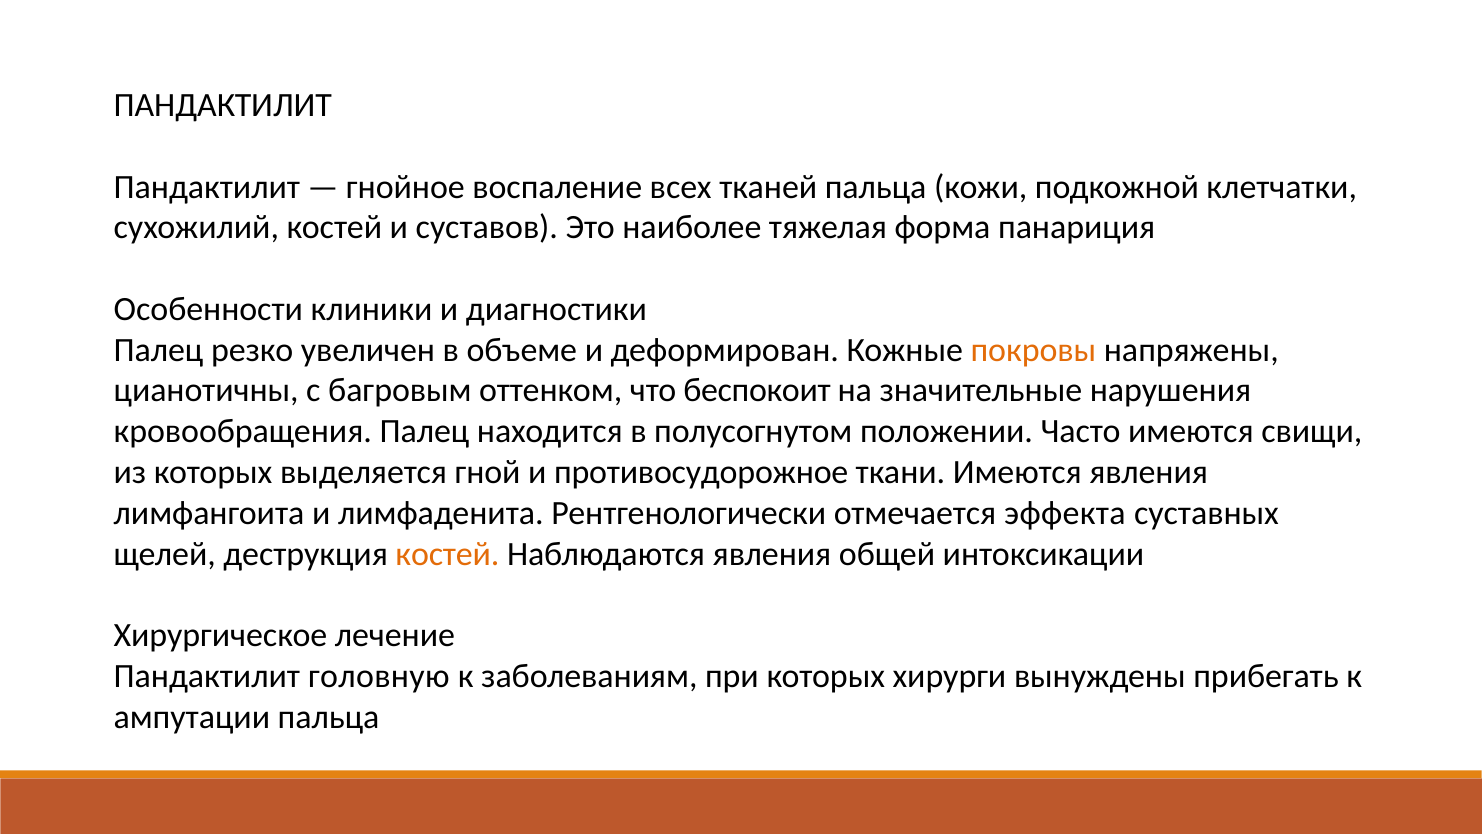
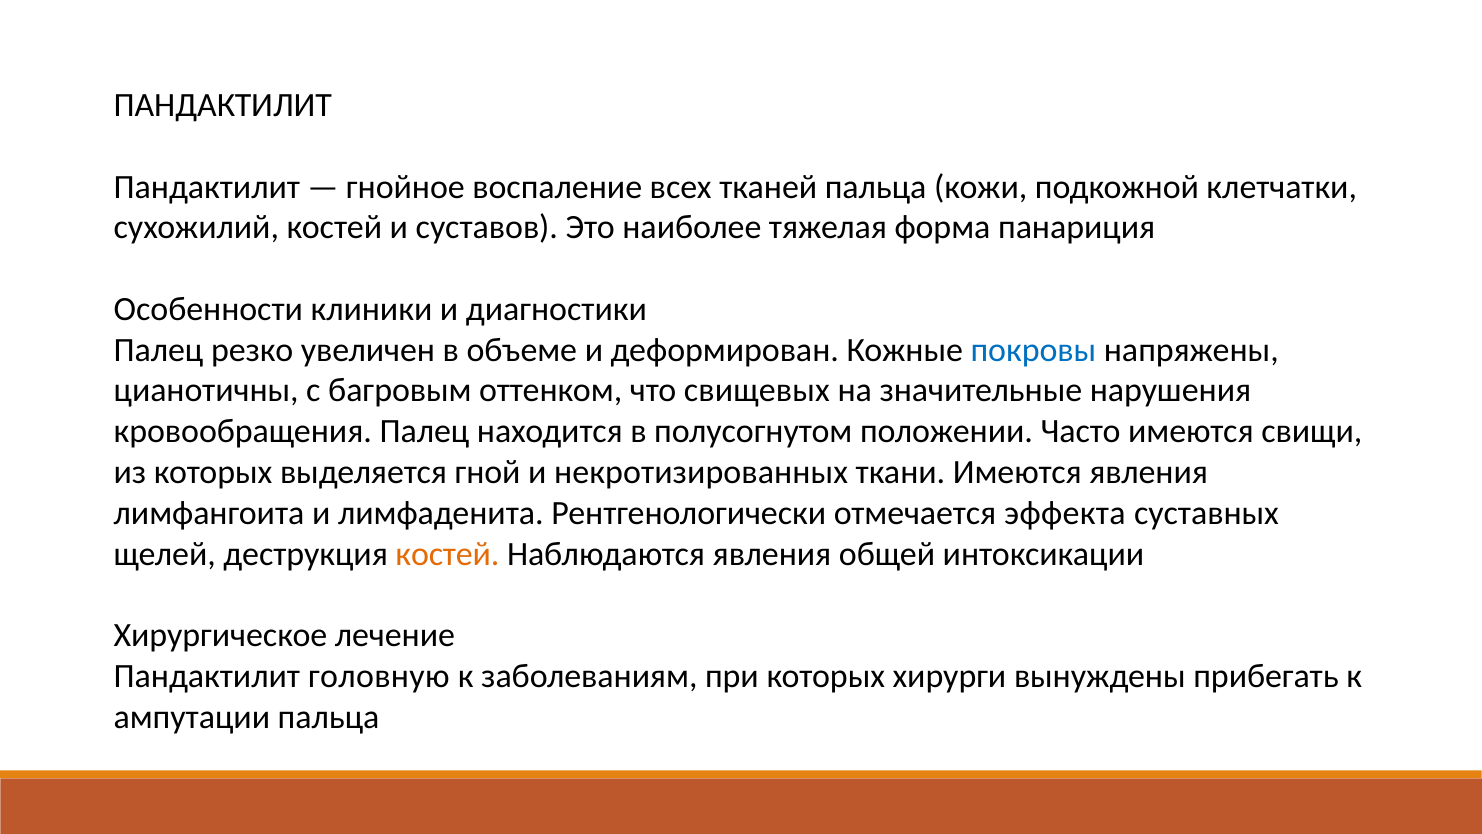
покровы colour: orange -> blue (1033, 350)
беспокоит: беспокоит -> свищевых (757, 391)
противосудорожное: противосудорожное -> некротизированных (701, 472)
